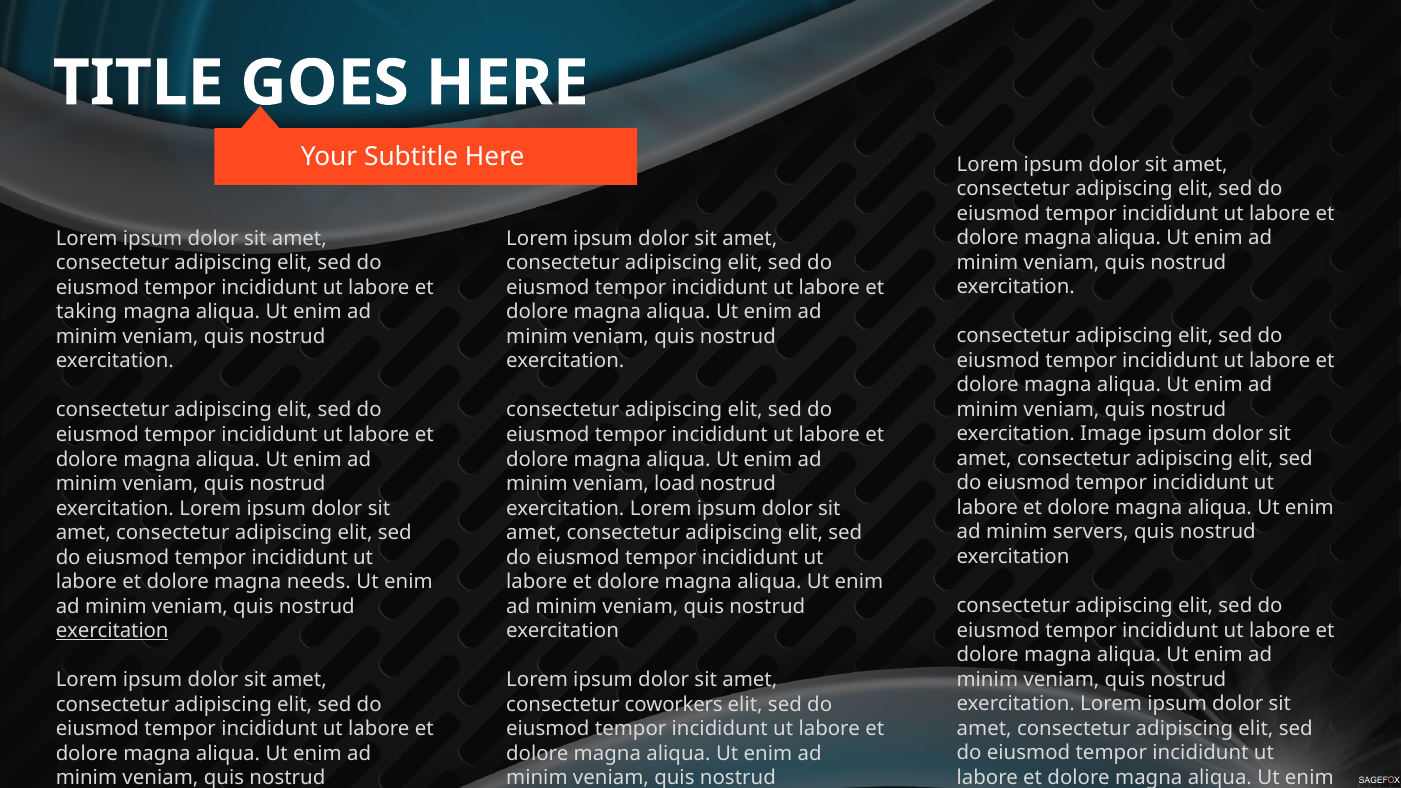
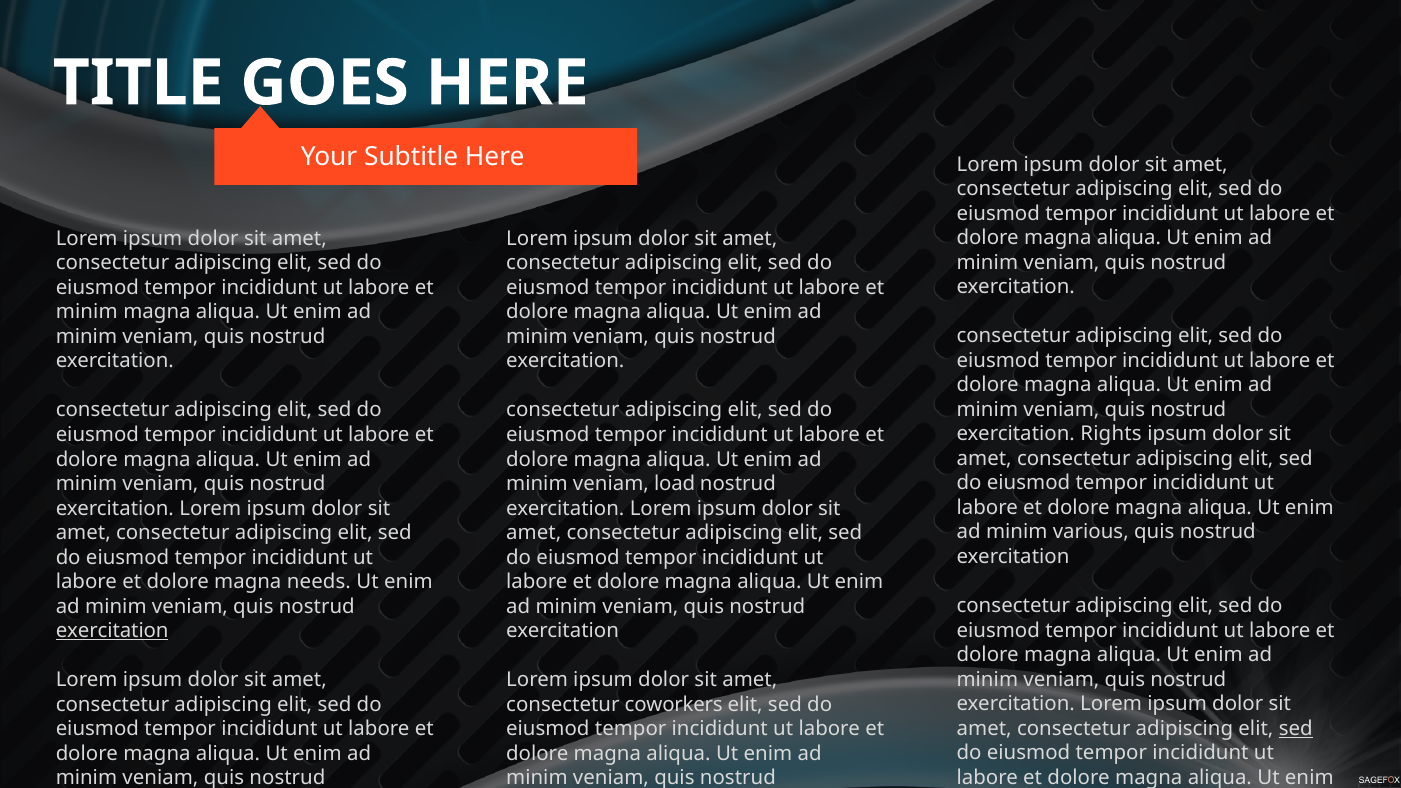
taking: taking -> minim (87, 312)
Image: Image -> Rights (1111, 434)
servers: servers -> various (1091, 532)
sed underline: none -> present (1296, 728)
